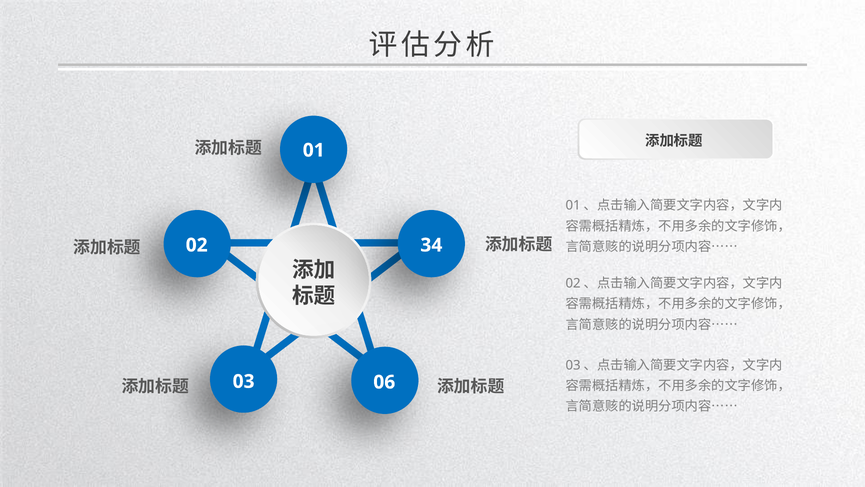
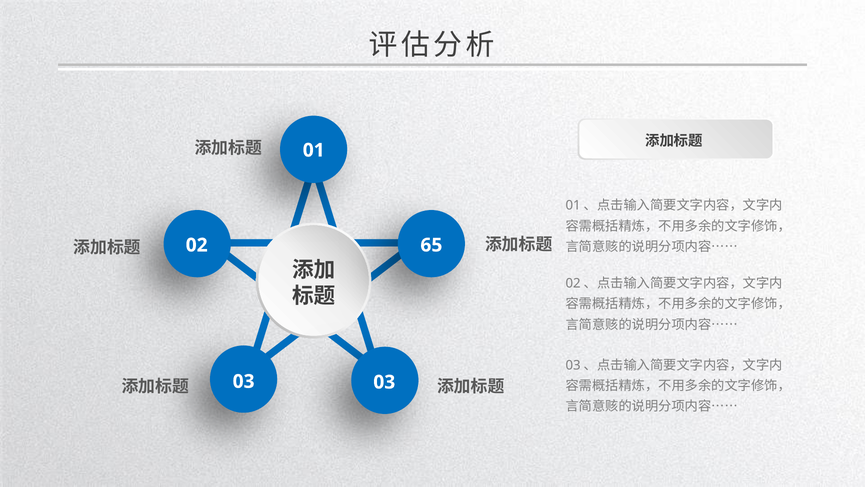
34: 34 -> 65 (431, 245)
03 06: 06 -> 03 (384, 382)
